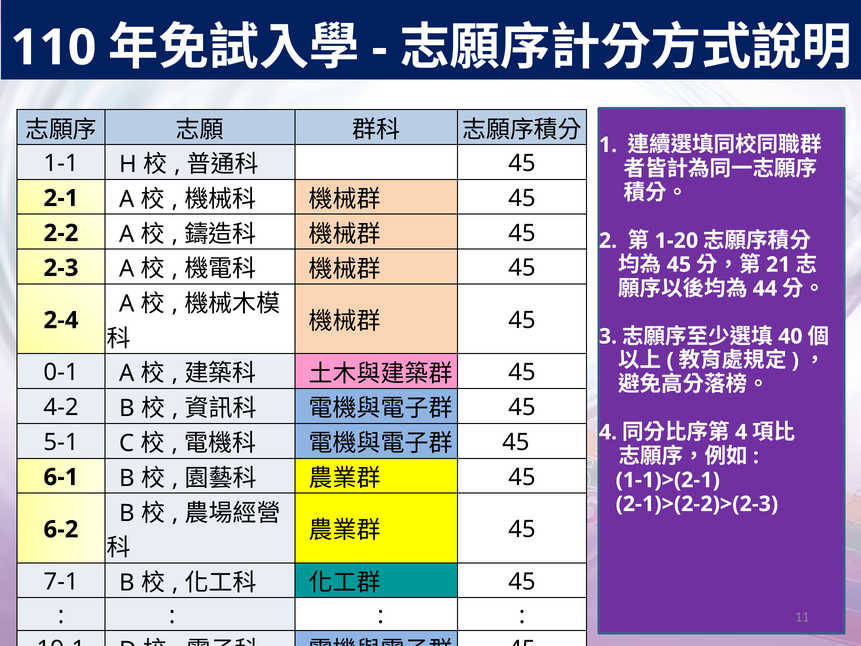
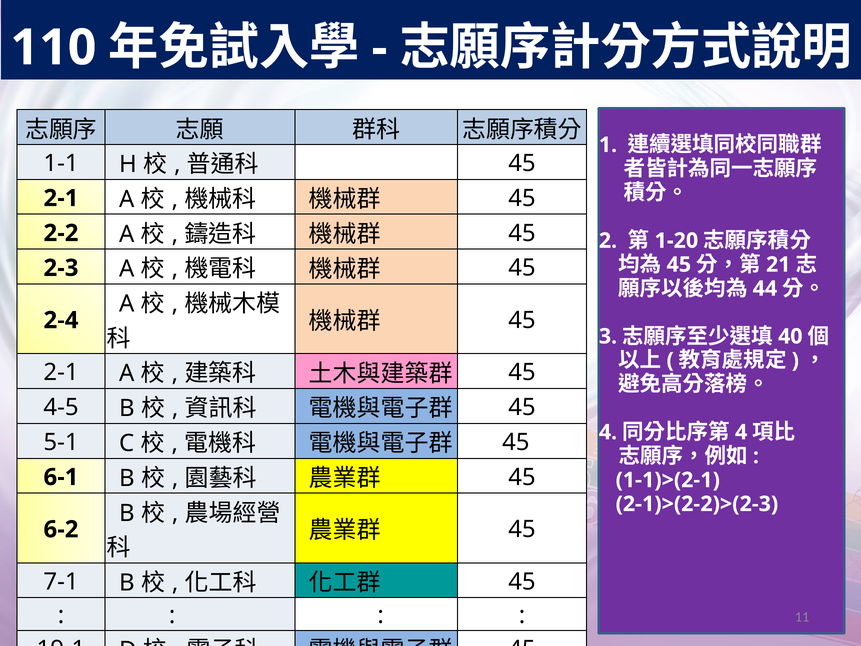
0-1: 0-1 -> 2-1 (61, 372)
4-2: 4-2 -> 4-5 (61, 407)
